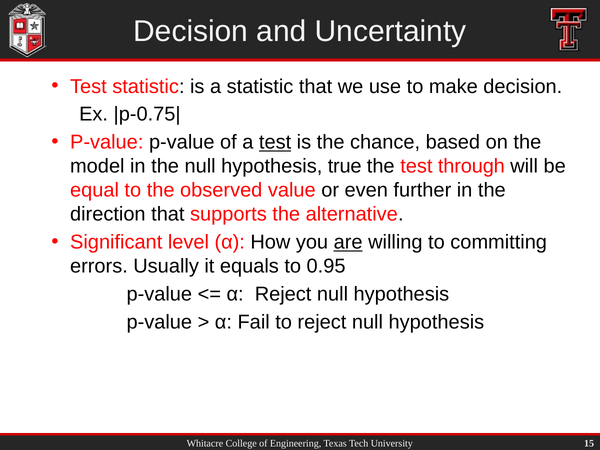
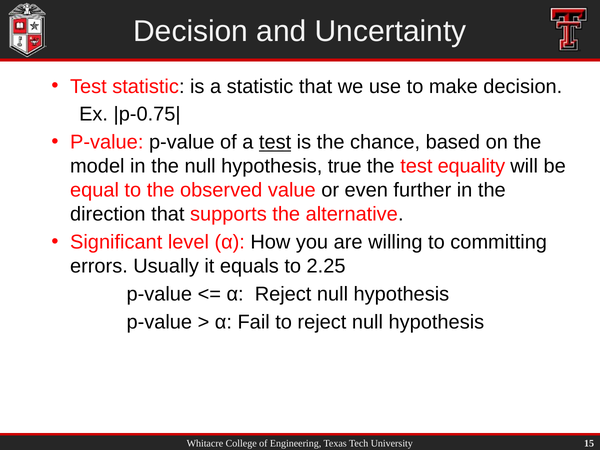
through: through -> equality (471, 166)
are underline: present -> none (348, 242)
0.95: 0.95 -> 2.25 (326, 266)
